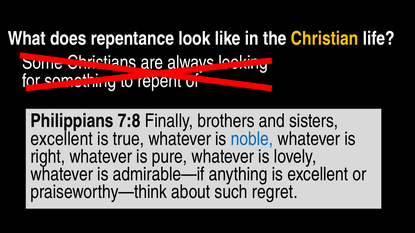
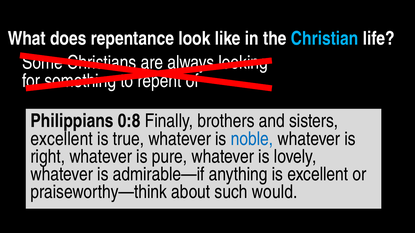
Christian colour: yellow -> light blue (325, 39)
7:8: 7:8 -> 0:8 (129, 121)
regret: regret -> would (275, 192)
